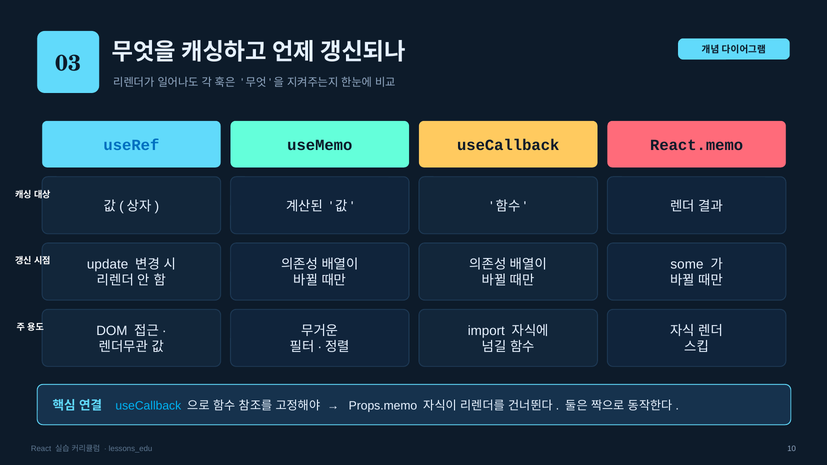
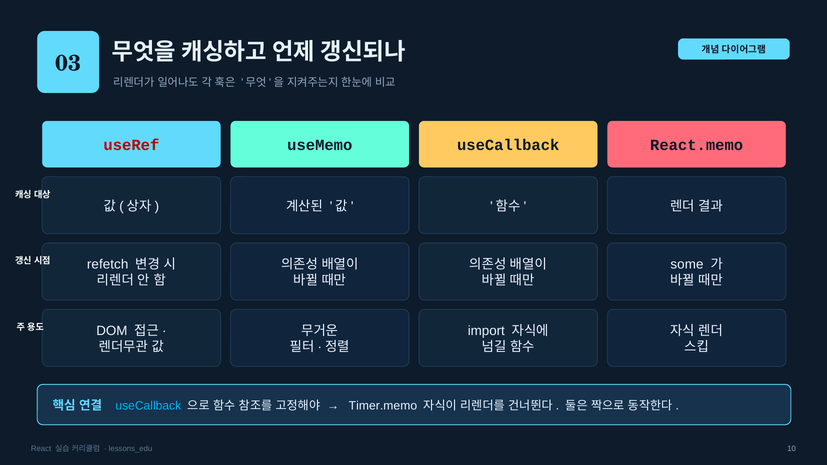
useRef colour: blue -> red (131, 145)
update: update -> refetch (108, 265)
Props.memo: Props.memo -> Timer.memo (383, 406)
